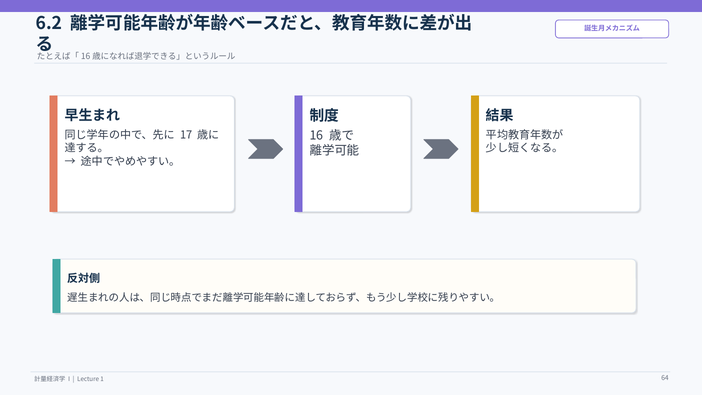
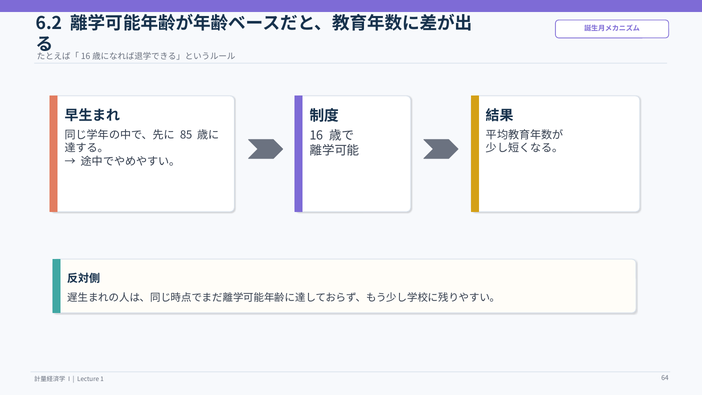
17: 17 -> 85 (186, 135)
